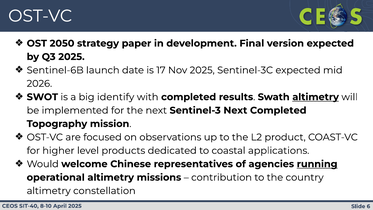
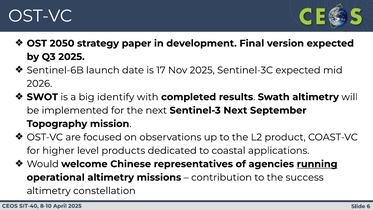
altimetry underline: present -> none (316, 97)
Next Completed: Completed -> September (278, 110)
country: country -> success (305, 177)
